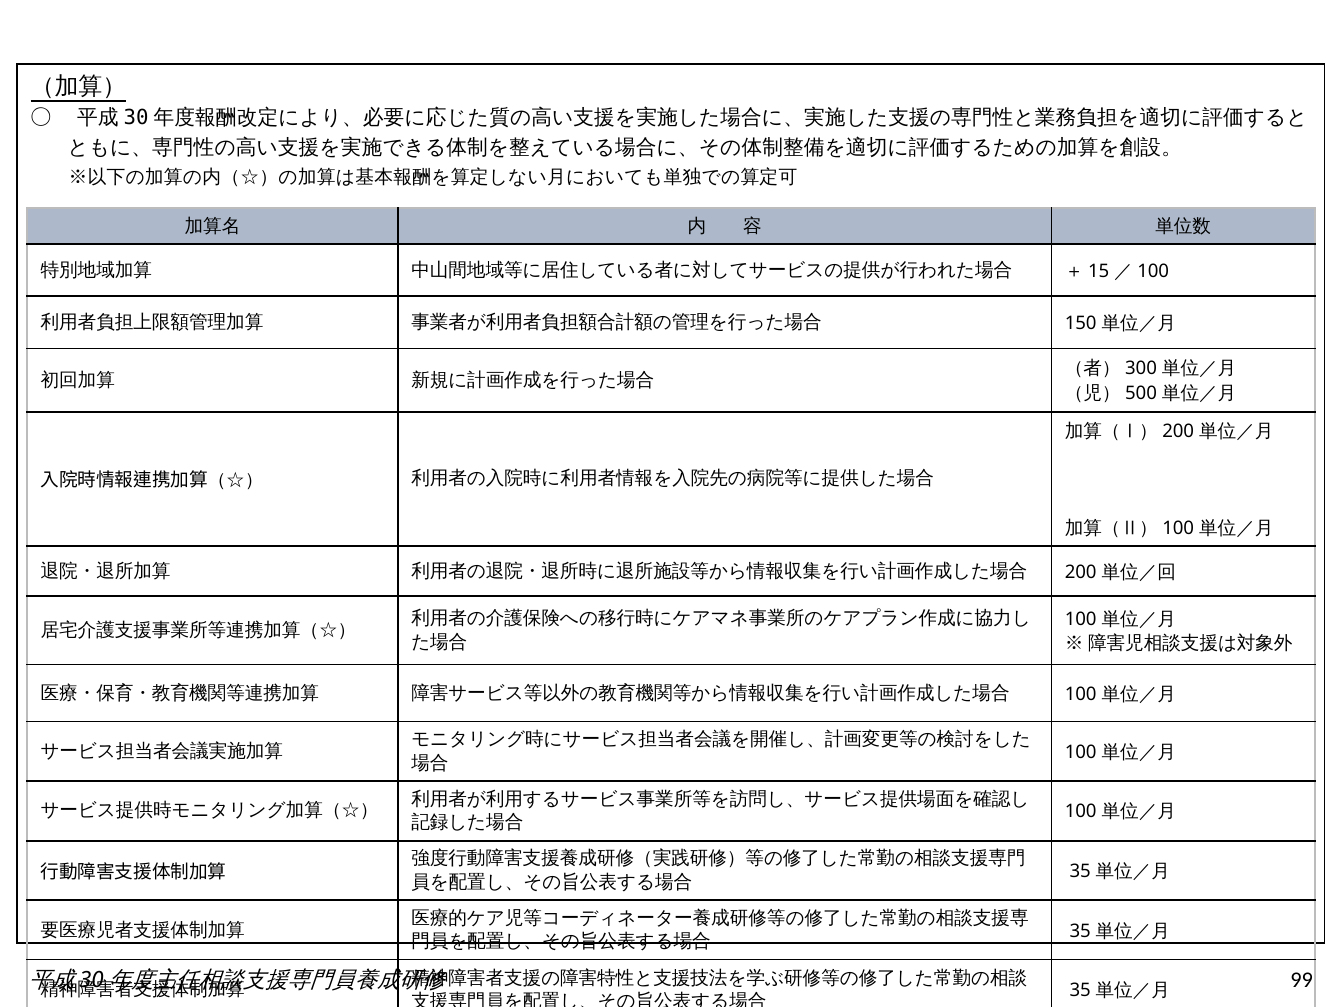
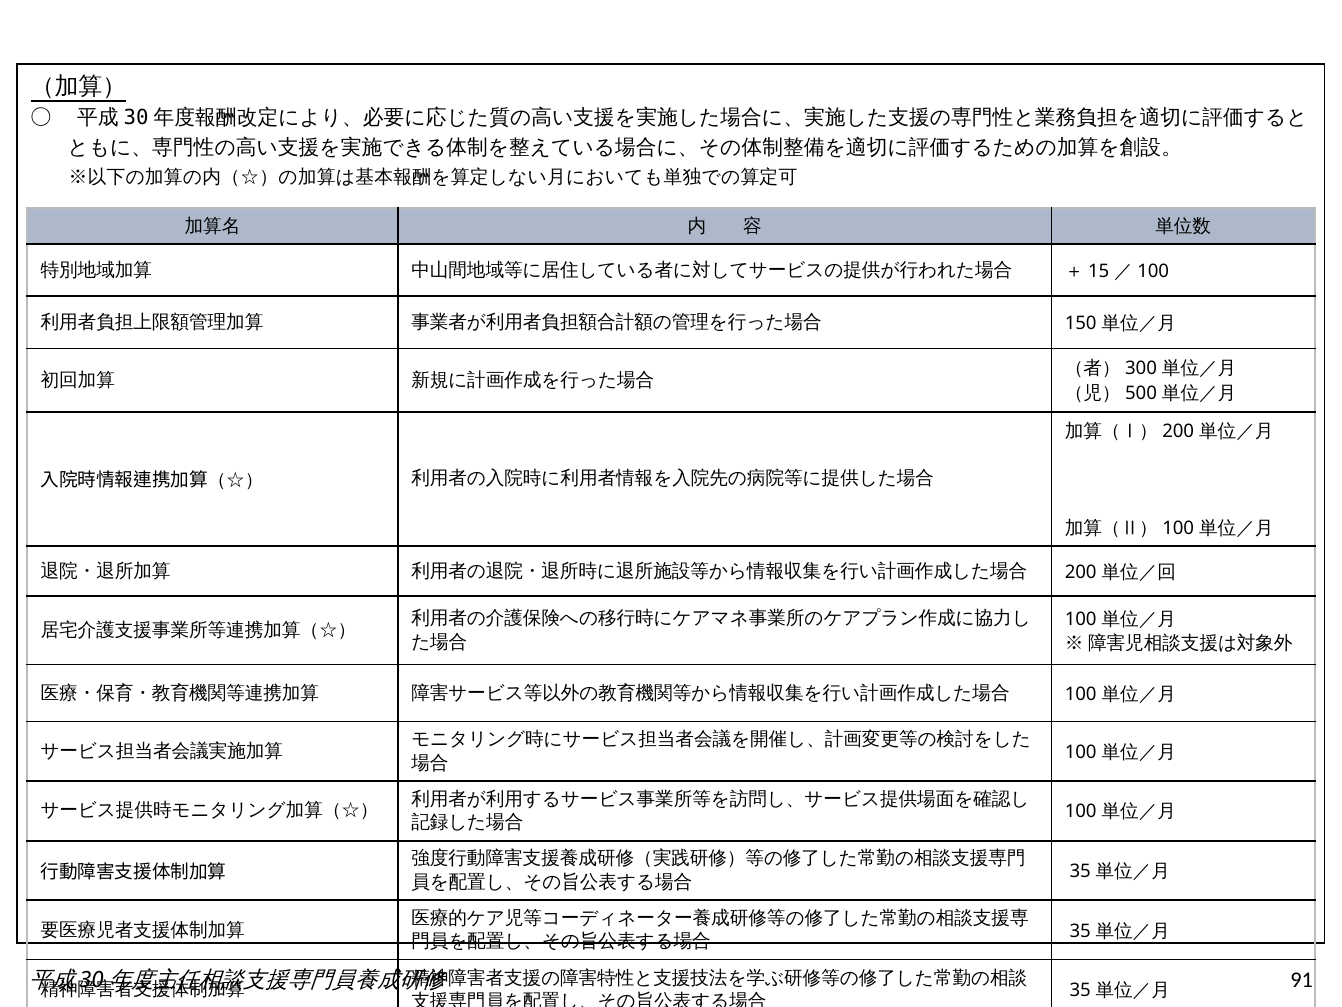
99: 99 -> 91 (1302, 979)
